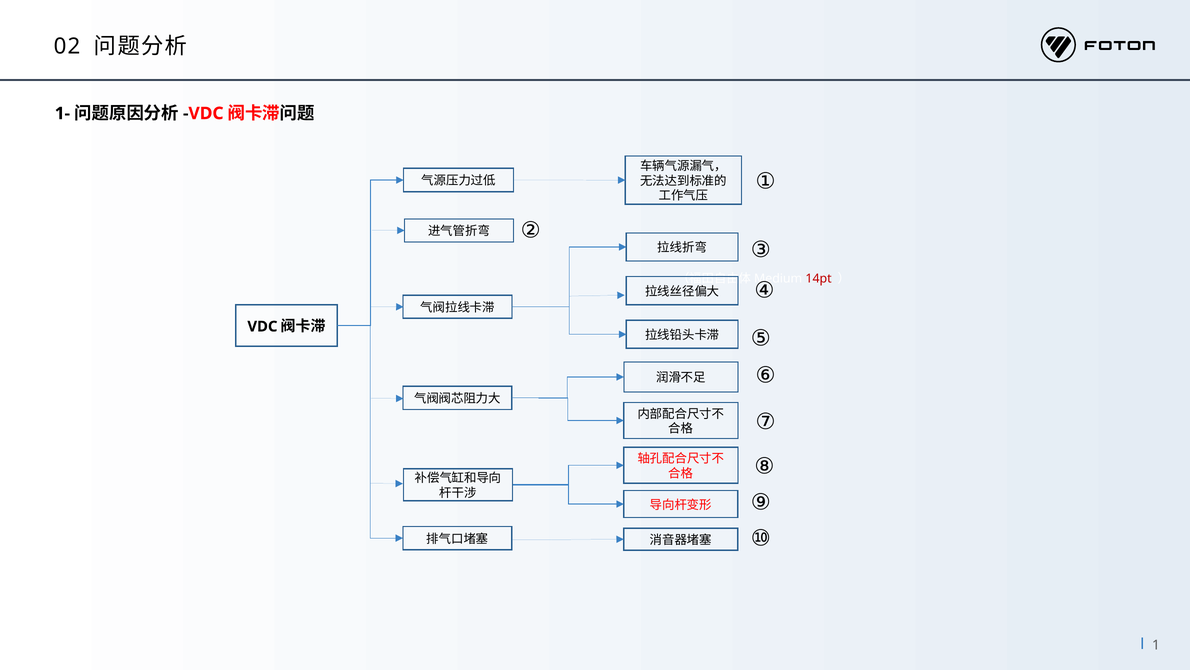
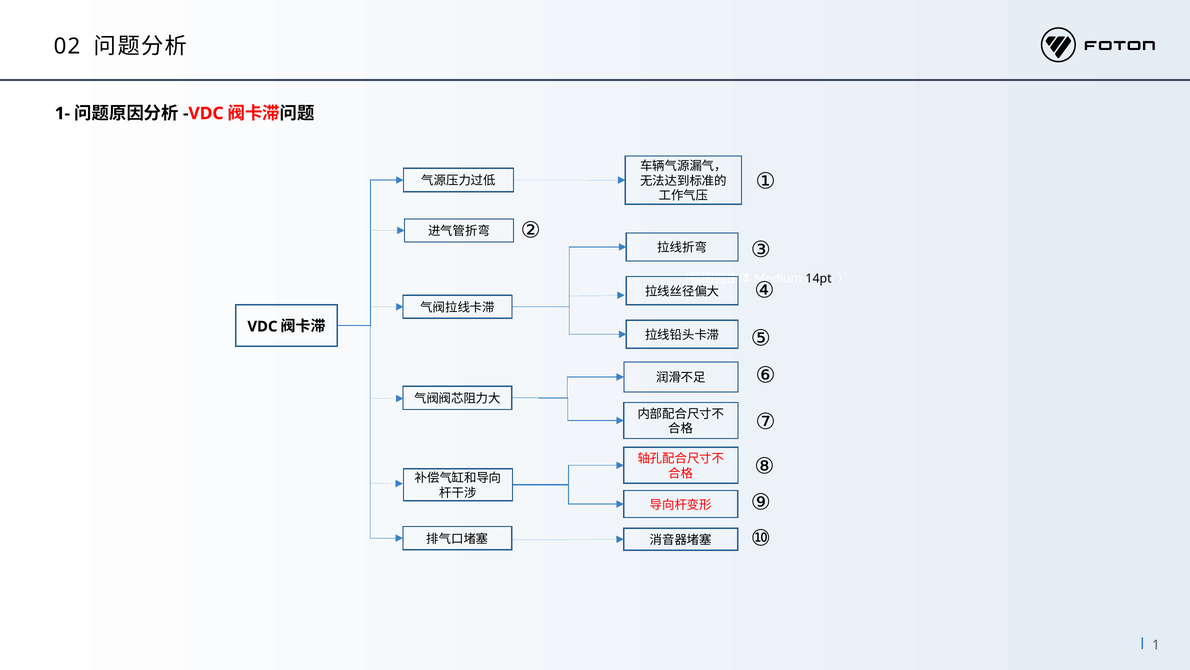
14pt colour: red -> black (819, 279)
